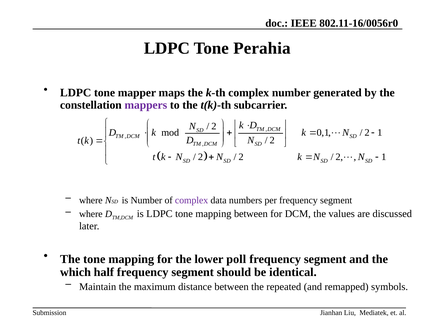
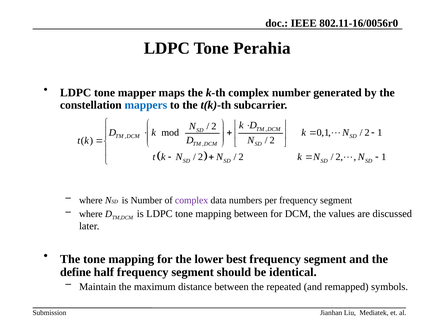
mappers colour: purple -> blue (146, 105)
poll: poll -> best (236, 259)
which: which -> define (76, 273)
